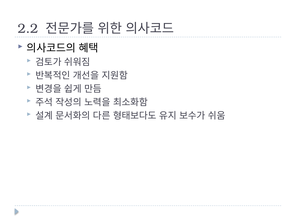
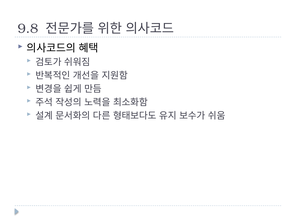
2.2: 2.2 -> 9.8 (28, 29)
